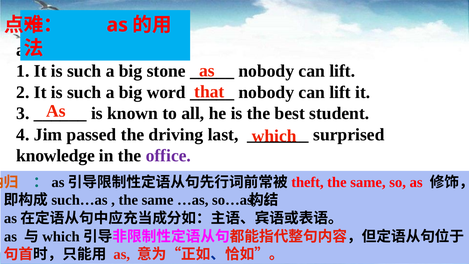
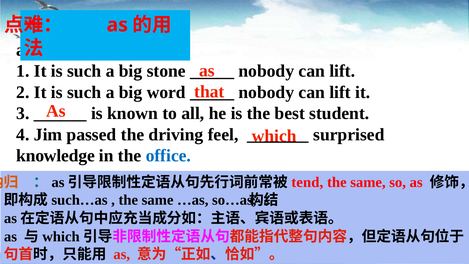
last: last -> feel (223, 134)
office colour: purple -> blue (168, 156)
theft: theft -> tend (307, 182)
